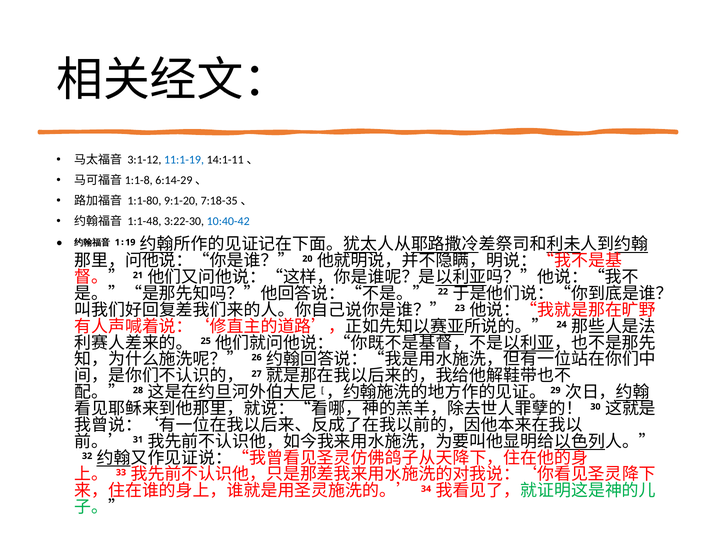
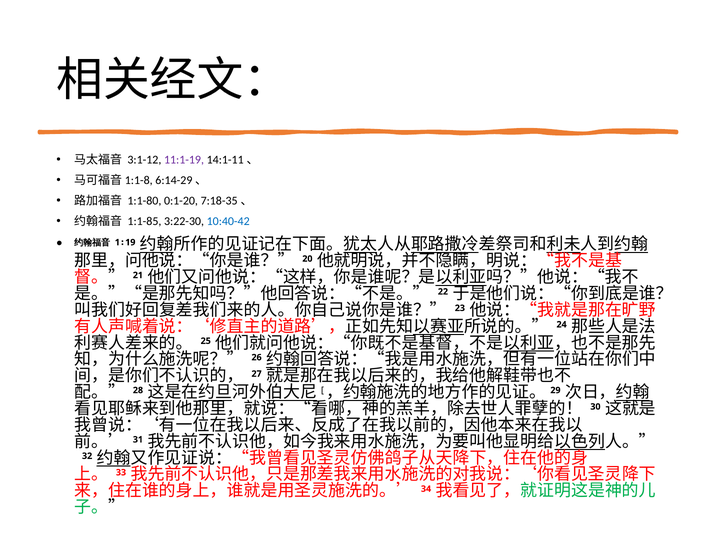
11:1-19 colour: blue -> purple (184, 160)
9:1-20: 9:1-20 -> 0:1-20 (181, 201)
1:1-48: 1:1-48 -> 1:1-85 (144, 222)
